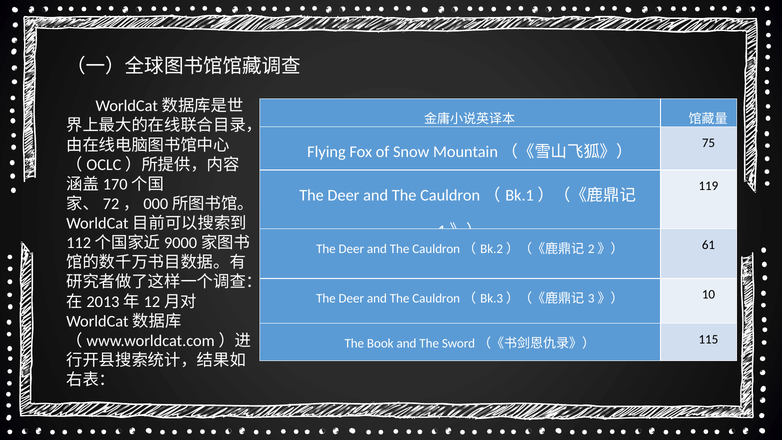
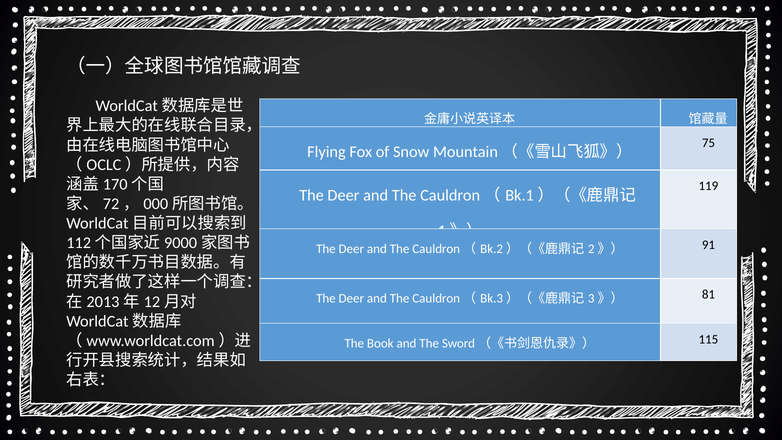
61: 61 -> 91 (708, 245)
10: 10 -> 81 (708, 295)
